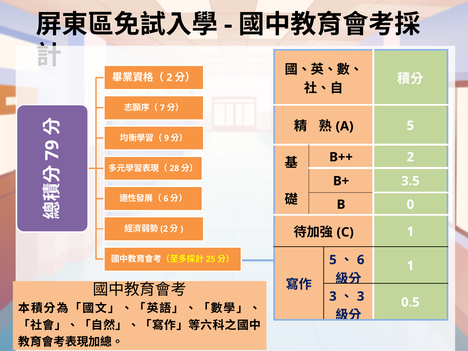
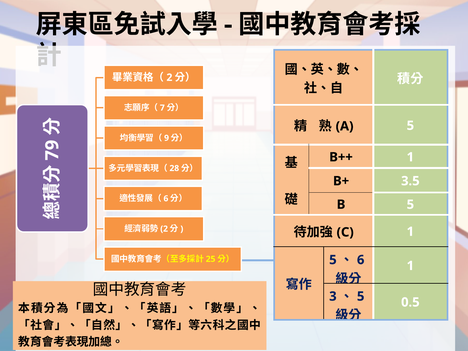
B++ 2: 2 -> 1 (410, 157)
B 0: 0 -> 5 (410, 205)
3: 3 -> 5 (361, 296)
